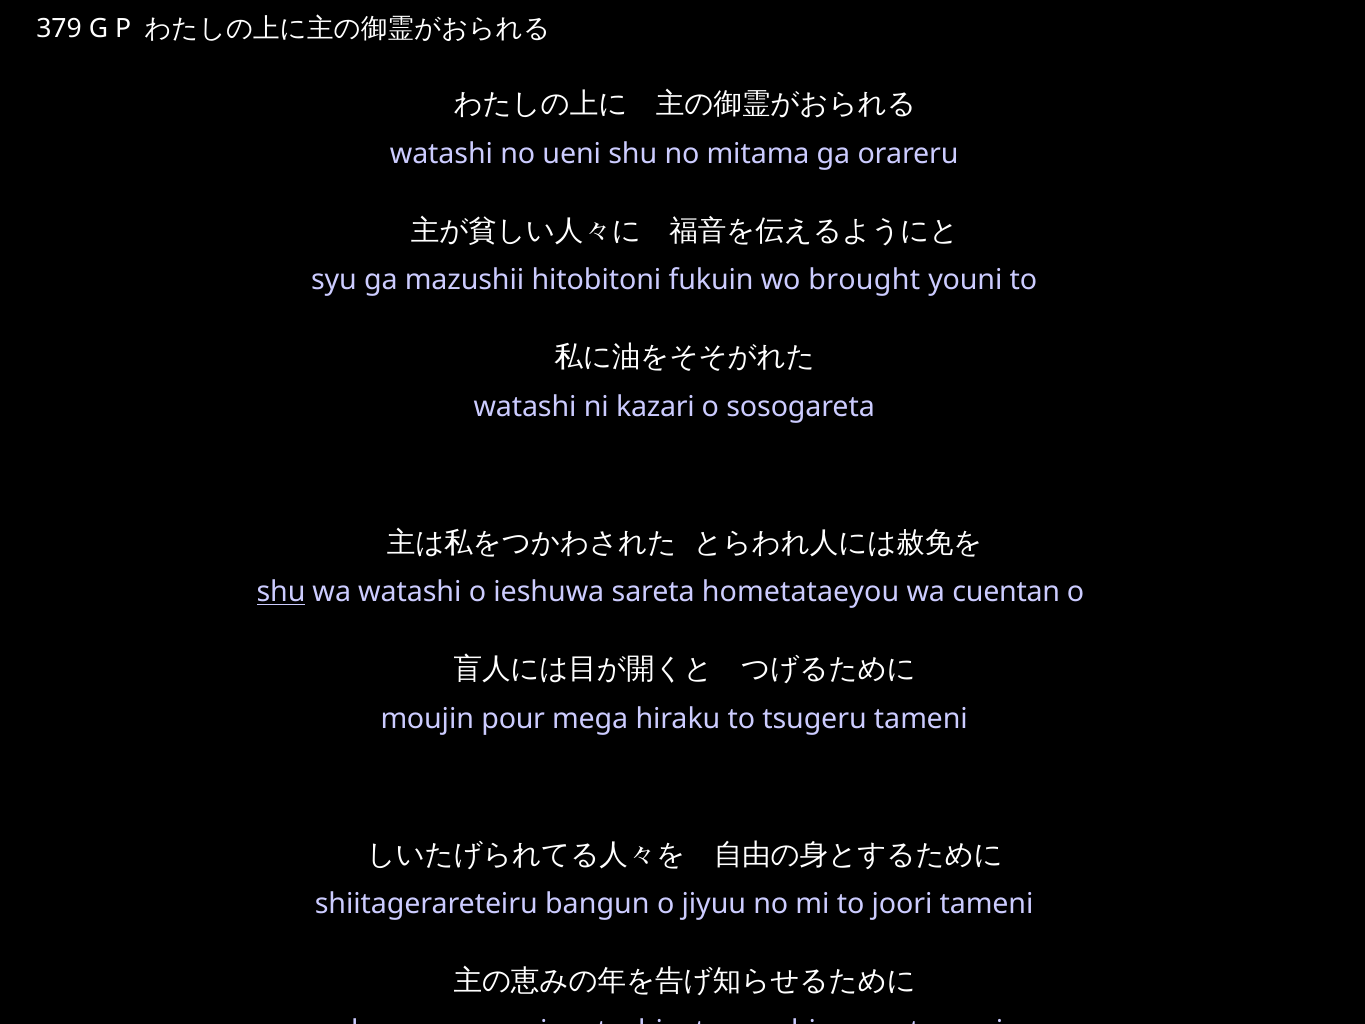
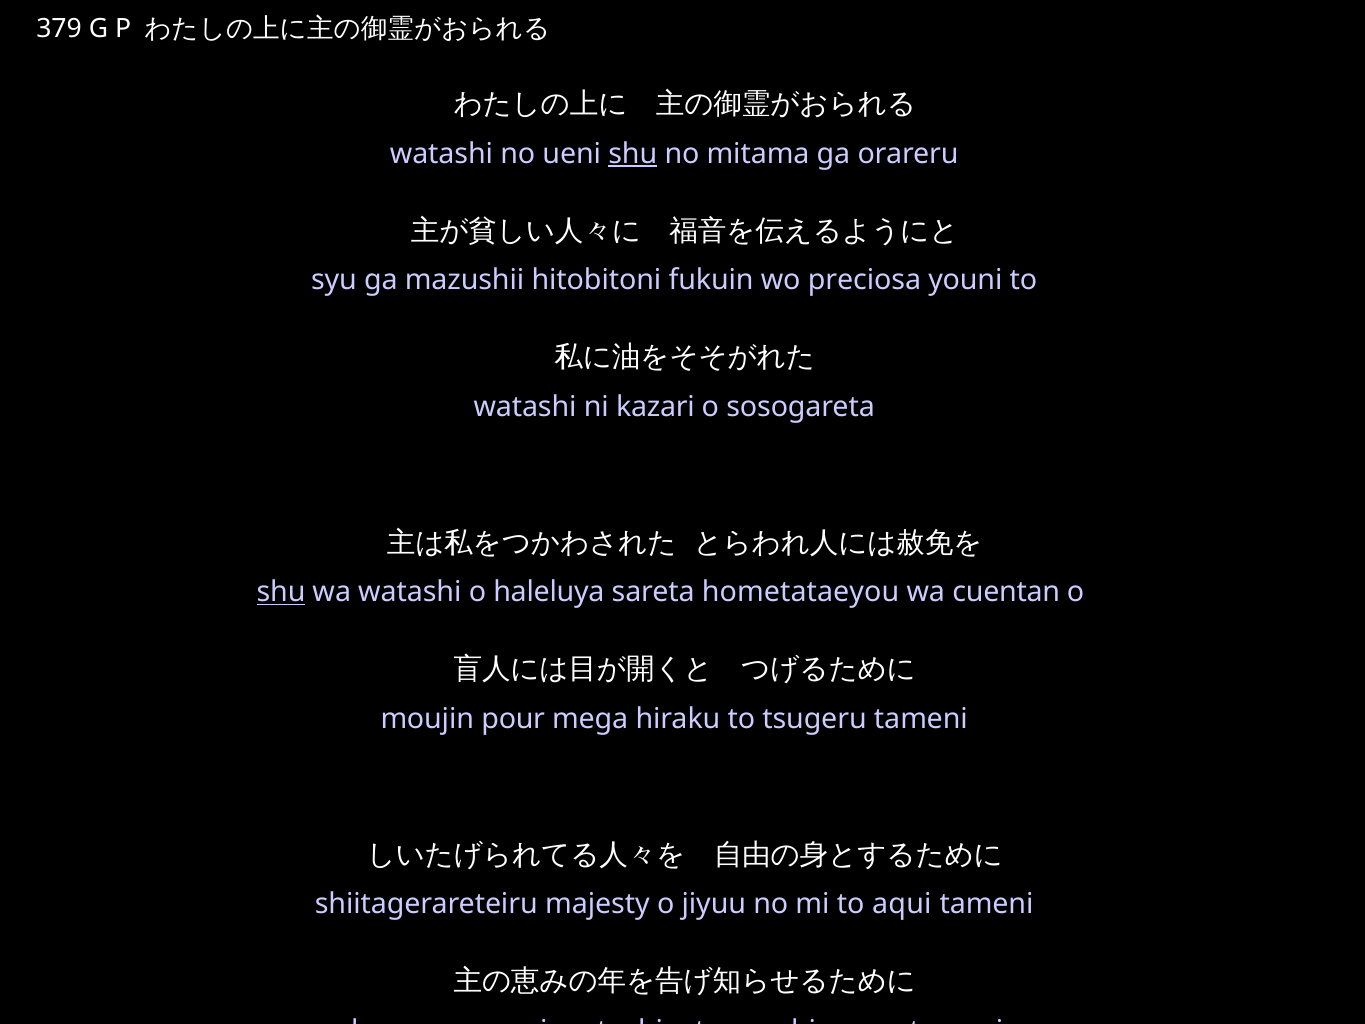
shu underline: none -> present (633, 154)
brought: brought -> preciosa (864, 280)
ieshuwa: ieshuwa -> haleluya (549, 592)
bangun: bangun -> majesty (597, 904)
joori: joori -> aqui (902, 904)
